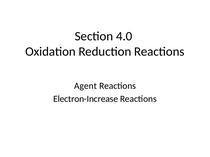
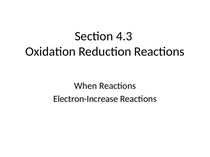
4.0: 4.0 -> 4.3 (124, 36)
Agent: Agent -> When (86, 86)
